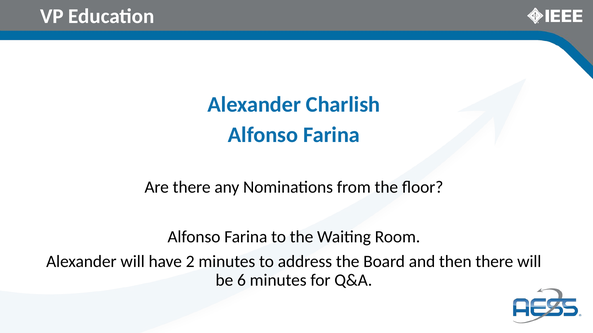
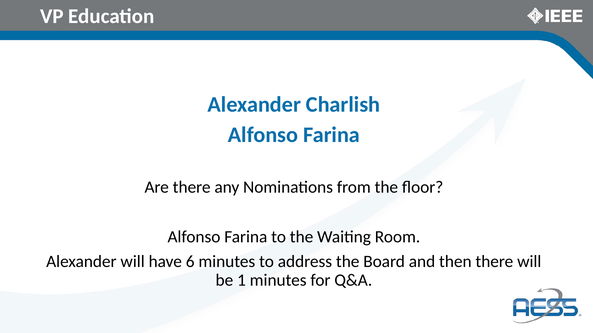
2: 2 -> 6 (190, 262)
6: 6 -> 1 (241, 281)
